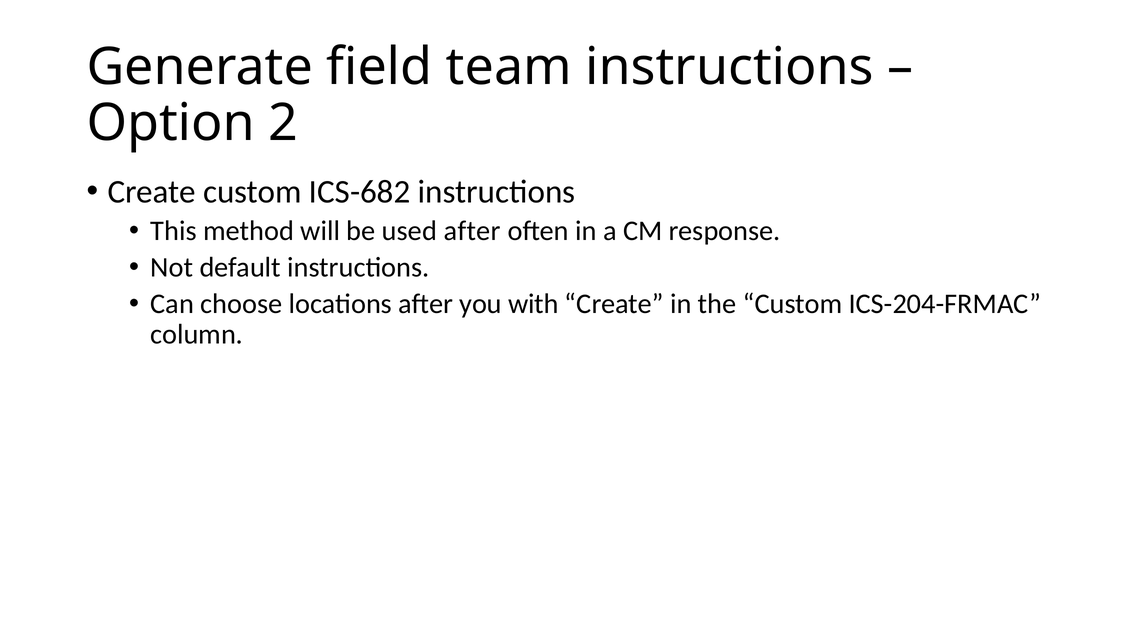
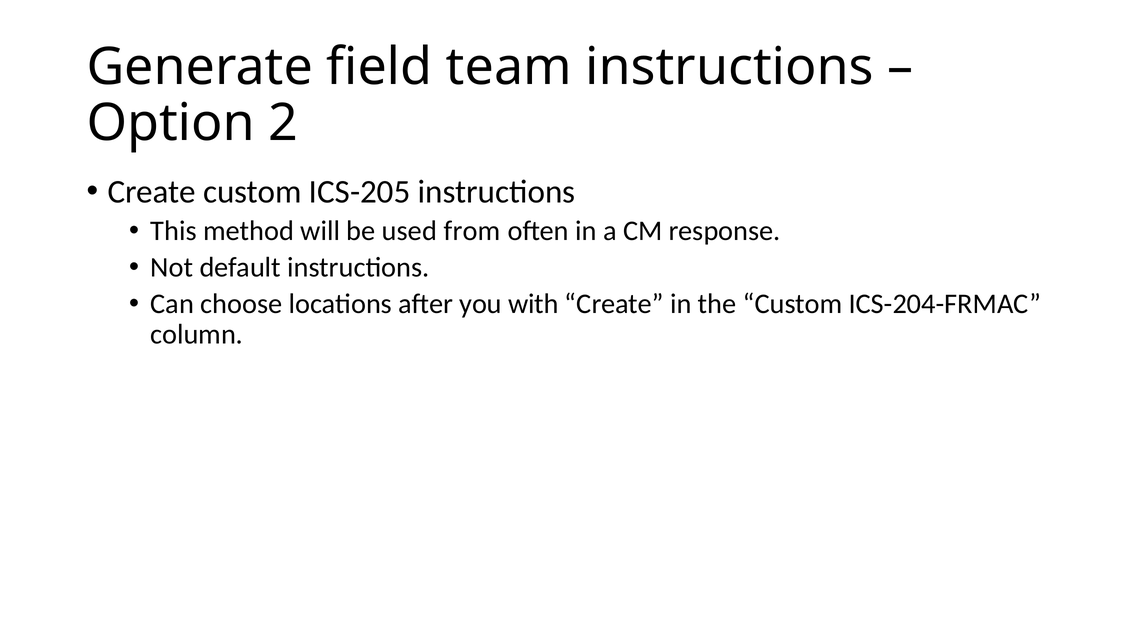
ICS-682: ICS-682 -> ICS-205 (360, 192)
used after: after -> from (472, 231)
